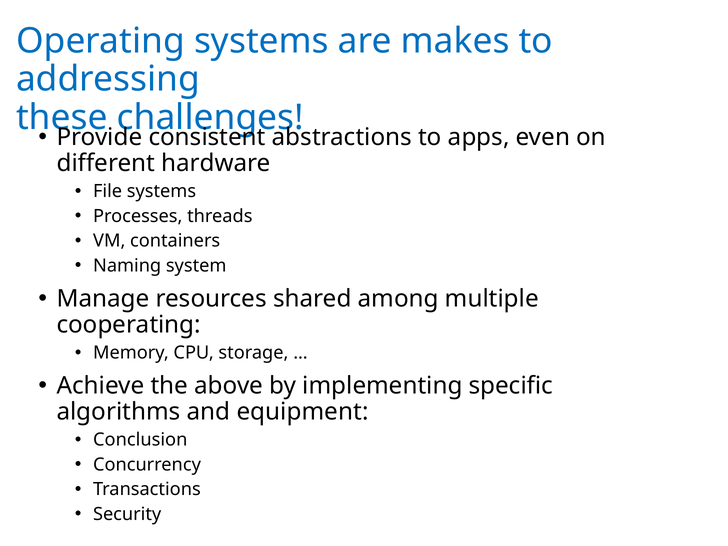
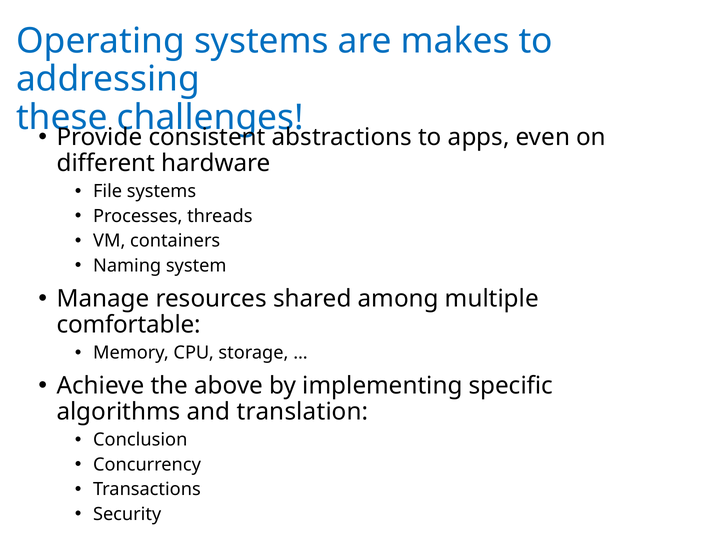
cooperating: cooperating -> comfortable (129, 325)
equipment: equipment -> translation (303, 412)
